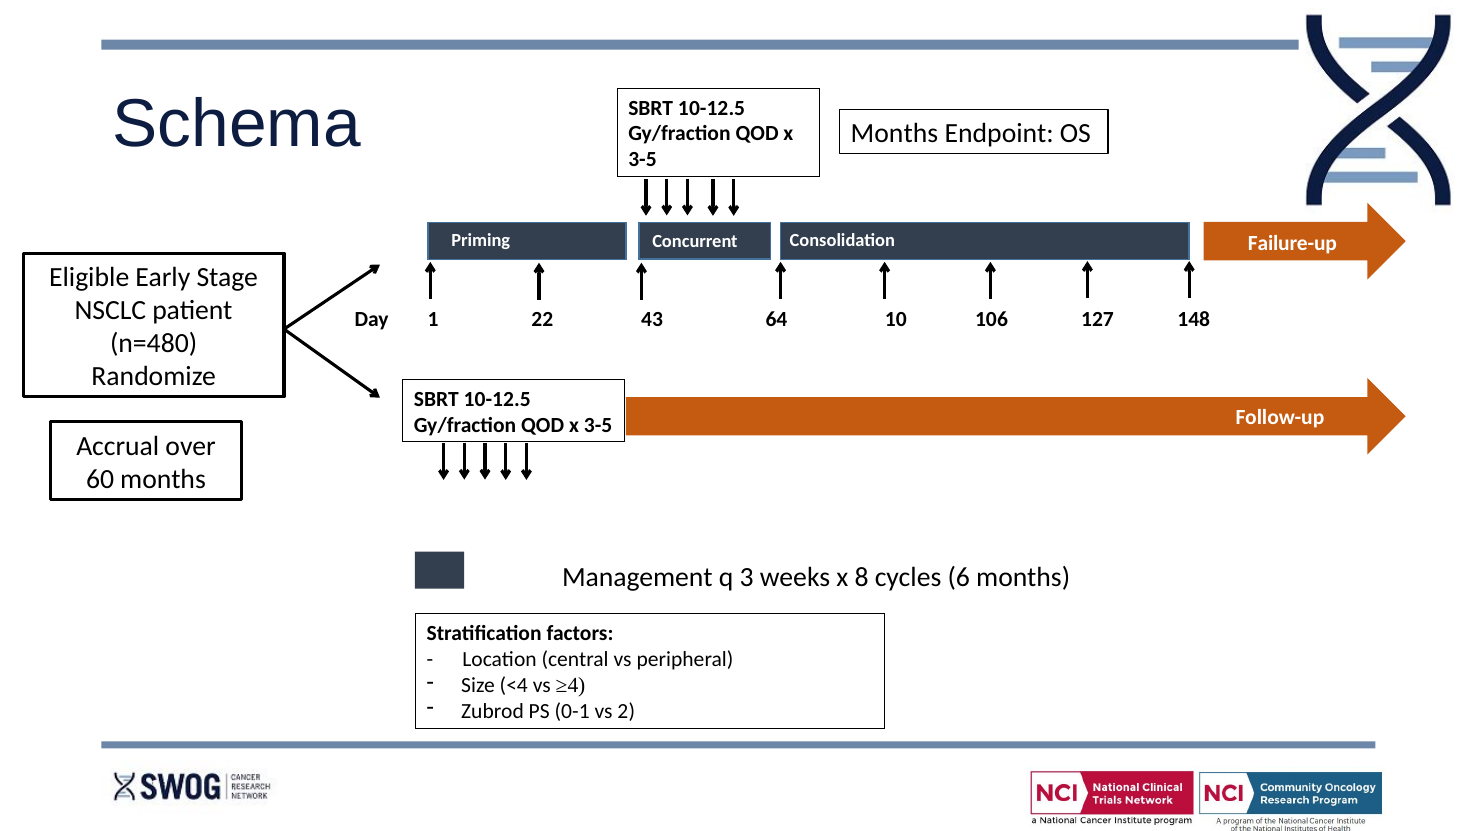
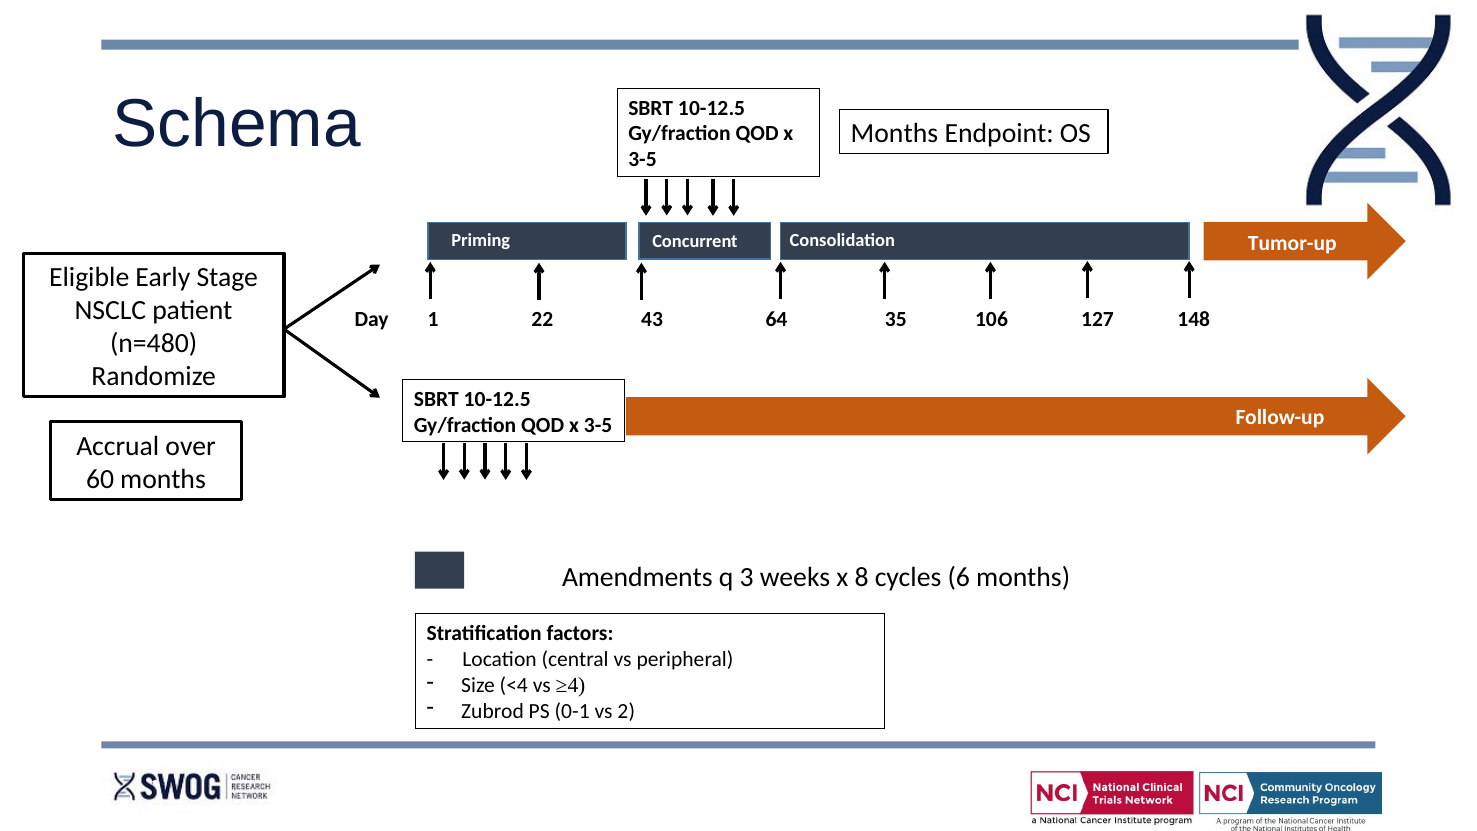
Failure-up: Failure-up -> Tumor-up (1292, 243)
10: 10 -> 35 (896, 319)
Management: Management -> Amendments (637, 577)
